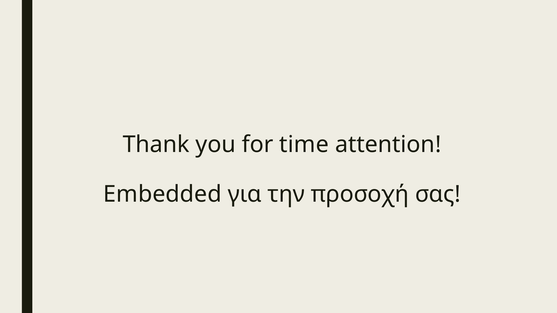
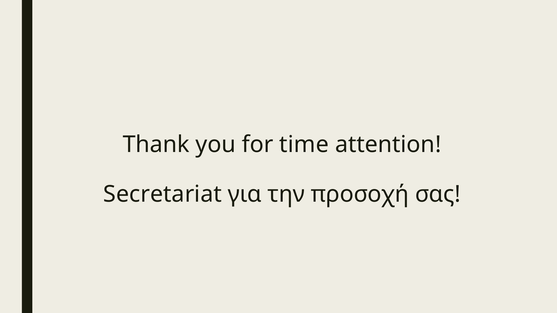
Embedded: Embedded -> Secretariat (163, 194)
